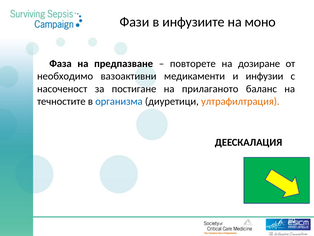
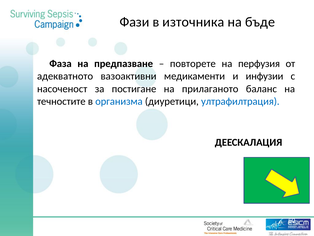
инфузиите: инфузиите -> източника (193, 22)
моно: моно -> бъде (260, 22)
дозиране: дозиране -> перфузия (259, 63)
необходимо: необходимо -> адекватното (65, 76)
ултрафилтрация colour: orange -> blue (240, 101)
